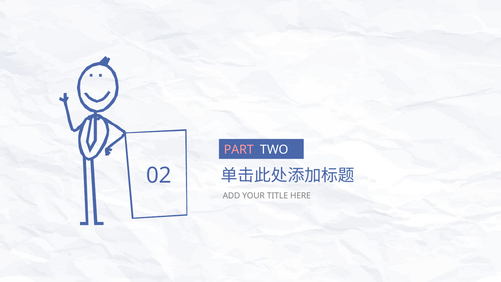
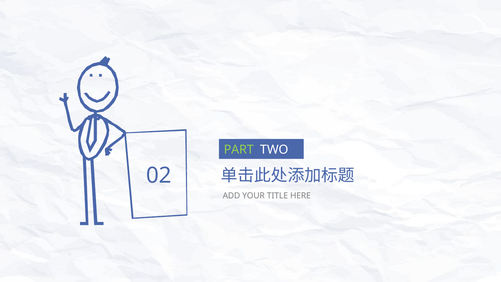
PART colour: pink -> light green (239, 150)
